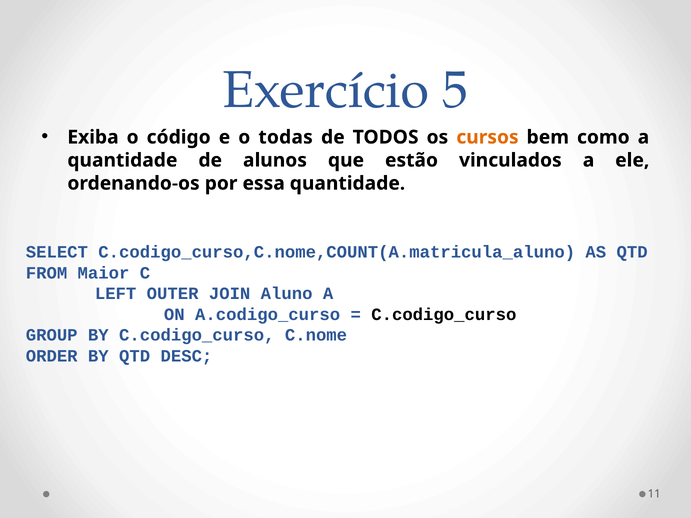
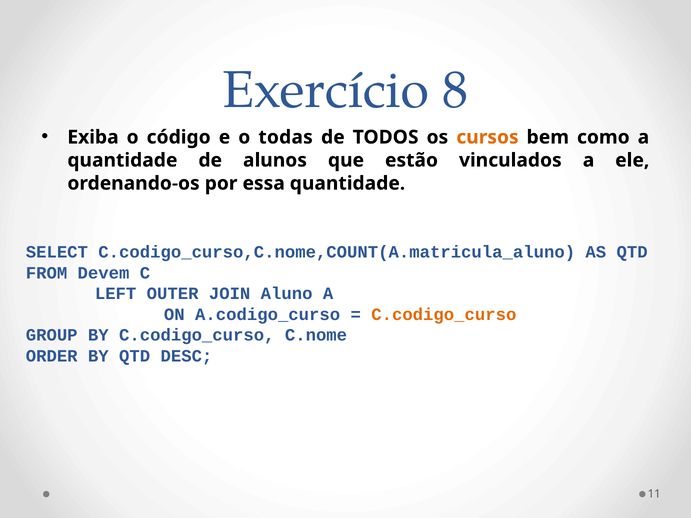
5: 5 -> 8 (455, 90)
Maior: Maior -> Devem (104, 273)
C.codigo_curso colour: black -> orange (444, 315)
